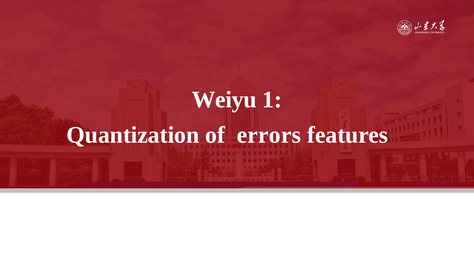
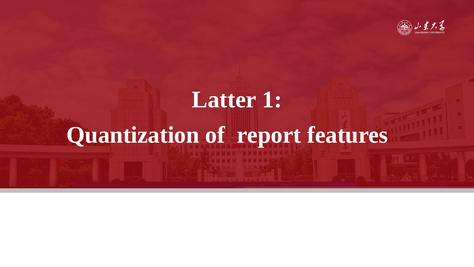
Weiyu: Weiyu -> Latter (224, 100)
errors: errors -> report (269, 135)
